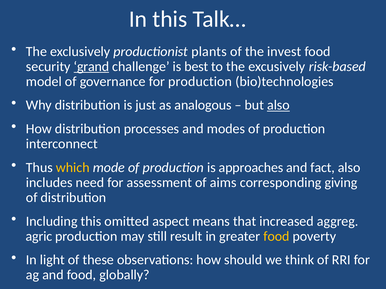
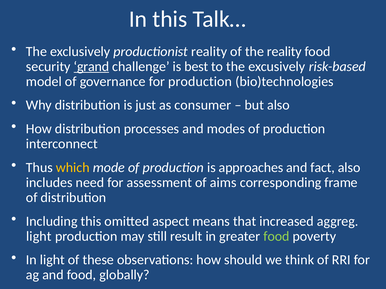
productionist plants: plants -> reality (209, 52)
the invest: invest -> reality (284, 52)
analogous: analogous -> consumer (203, 105)
also underline: present -> none (278, 105)
giving: giving -> frame (341, 183)
agric: agric -> light (39, 237)
food colour: yellow -> light green (276, 237)
